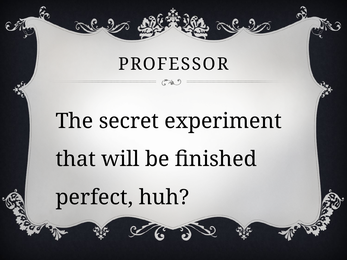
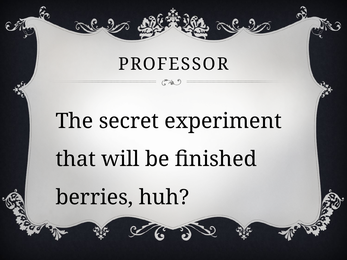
perfect: perfect -> berries (94, 198)
